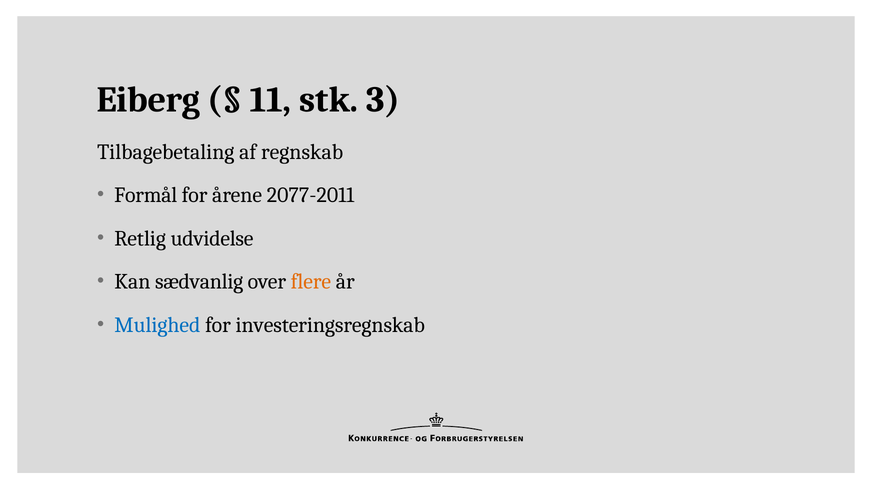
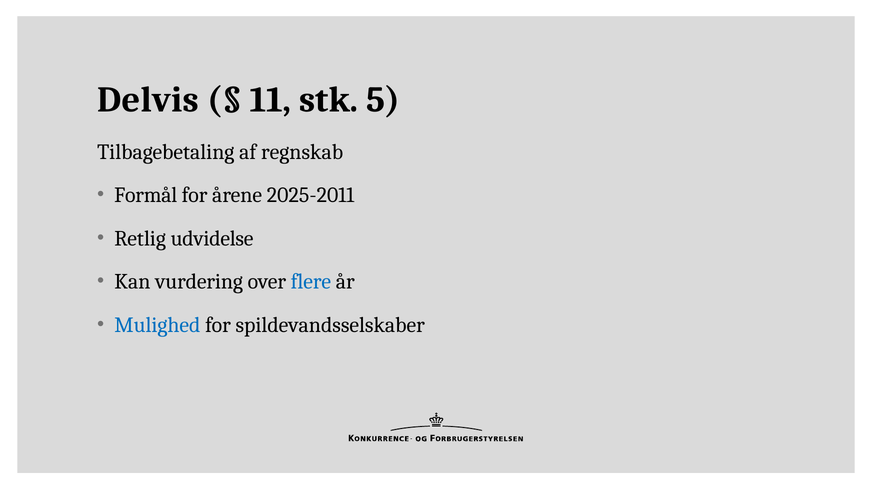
Eiberg: Eiberg -> Delvis (148, 100)
3: 3 -> 5 (383, 100)
2077-2011: 2077-2011 -> 2025-2011 (311, 195)
sædvanlig: sædvanlig -> vurdering (199, 282)
flere colour: orange -> blue (311, 282)
investeringsregnskab: investeringsregnskab -> spildevandsselskaber (330, 325)
